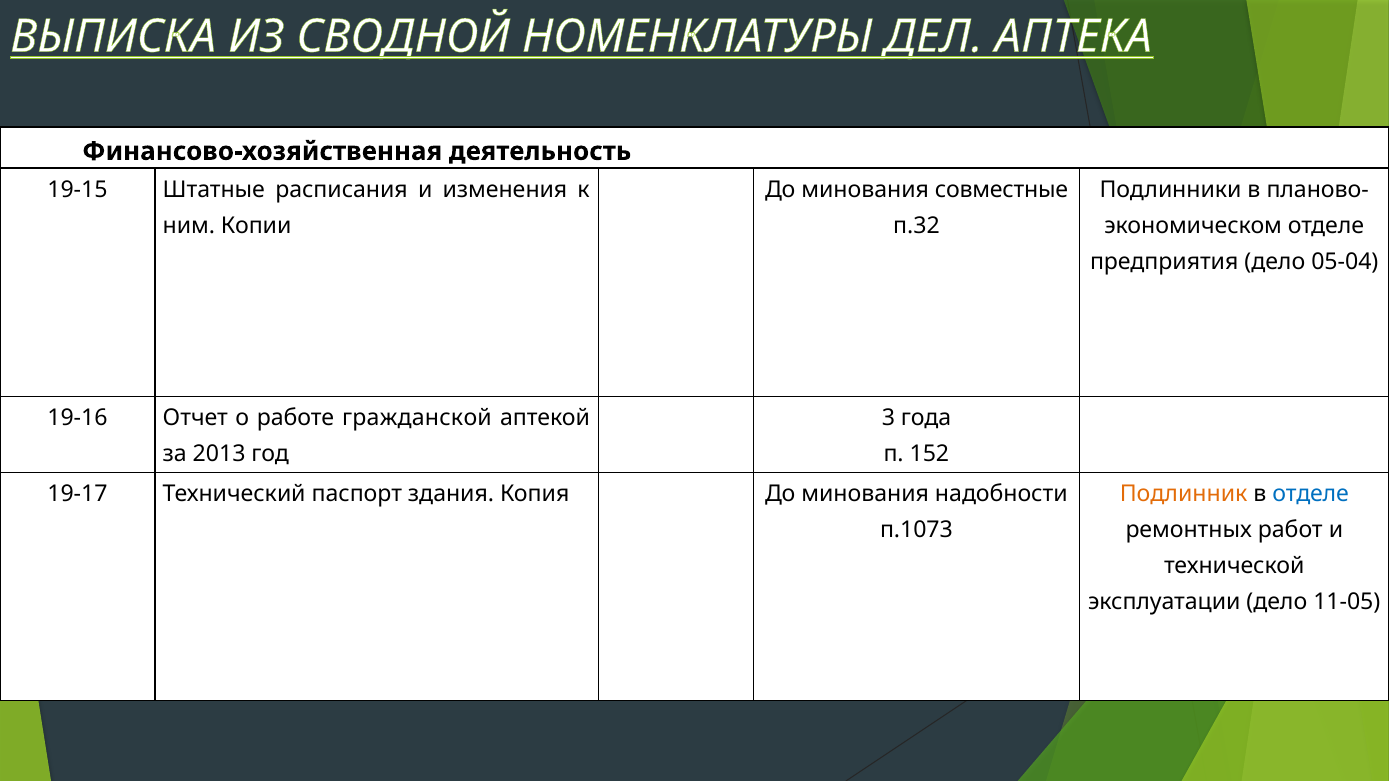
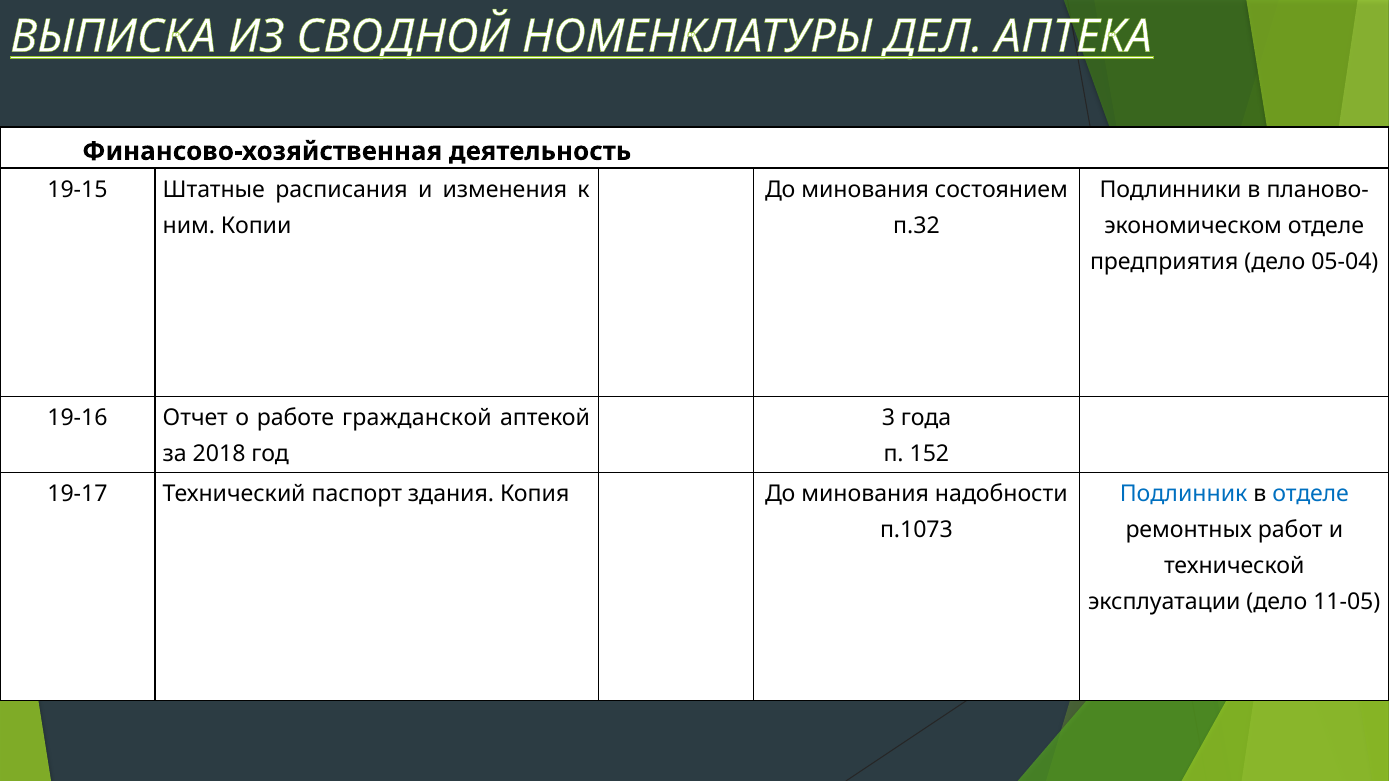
совместные: совместные -> состоянием (1001, 190)
2013: 2013 -> 2018 (219, 454)
Подлинник colour: orange -> blue (1184, 494)
